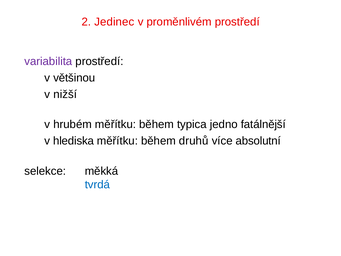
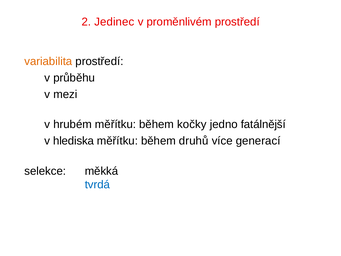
variabilita colour: purple -> orange (48, 61)
většinou: většinou -> průběhu (74, 78)
nižší: nižší -> mezi (65, 94)
typica: typica -> kočky (192, 124)
absolutní: absolutní -> generací (258, 141)
